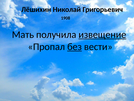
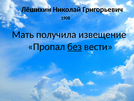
извещение underline: present -> none (102, 34)
